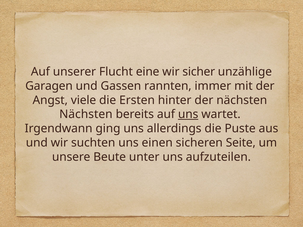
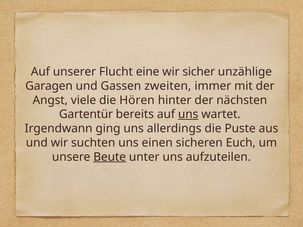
rannten: rannten -> zweiten (168, 86)
Ersten: Ersten -> Hören (137, 100)
Nächsten: Nächsten -> Gartentür (86, 114)
Seite: Seite -> Euch (241, 143)
Beute underline: none -> present (110, 157)
